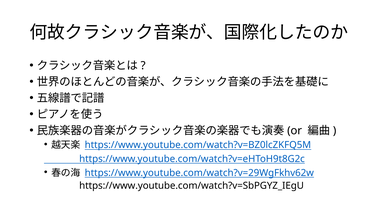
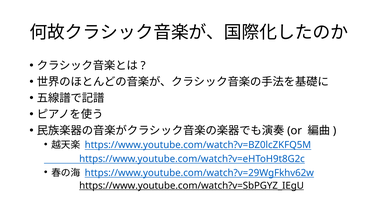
https://www.youtube.com/watch?v=SbPGYZ_IEgU underline: none -> present (192, 185)
